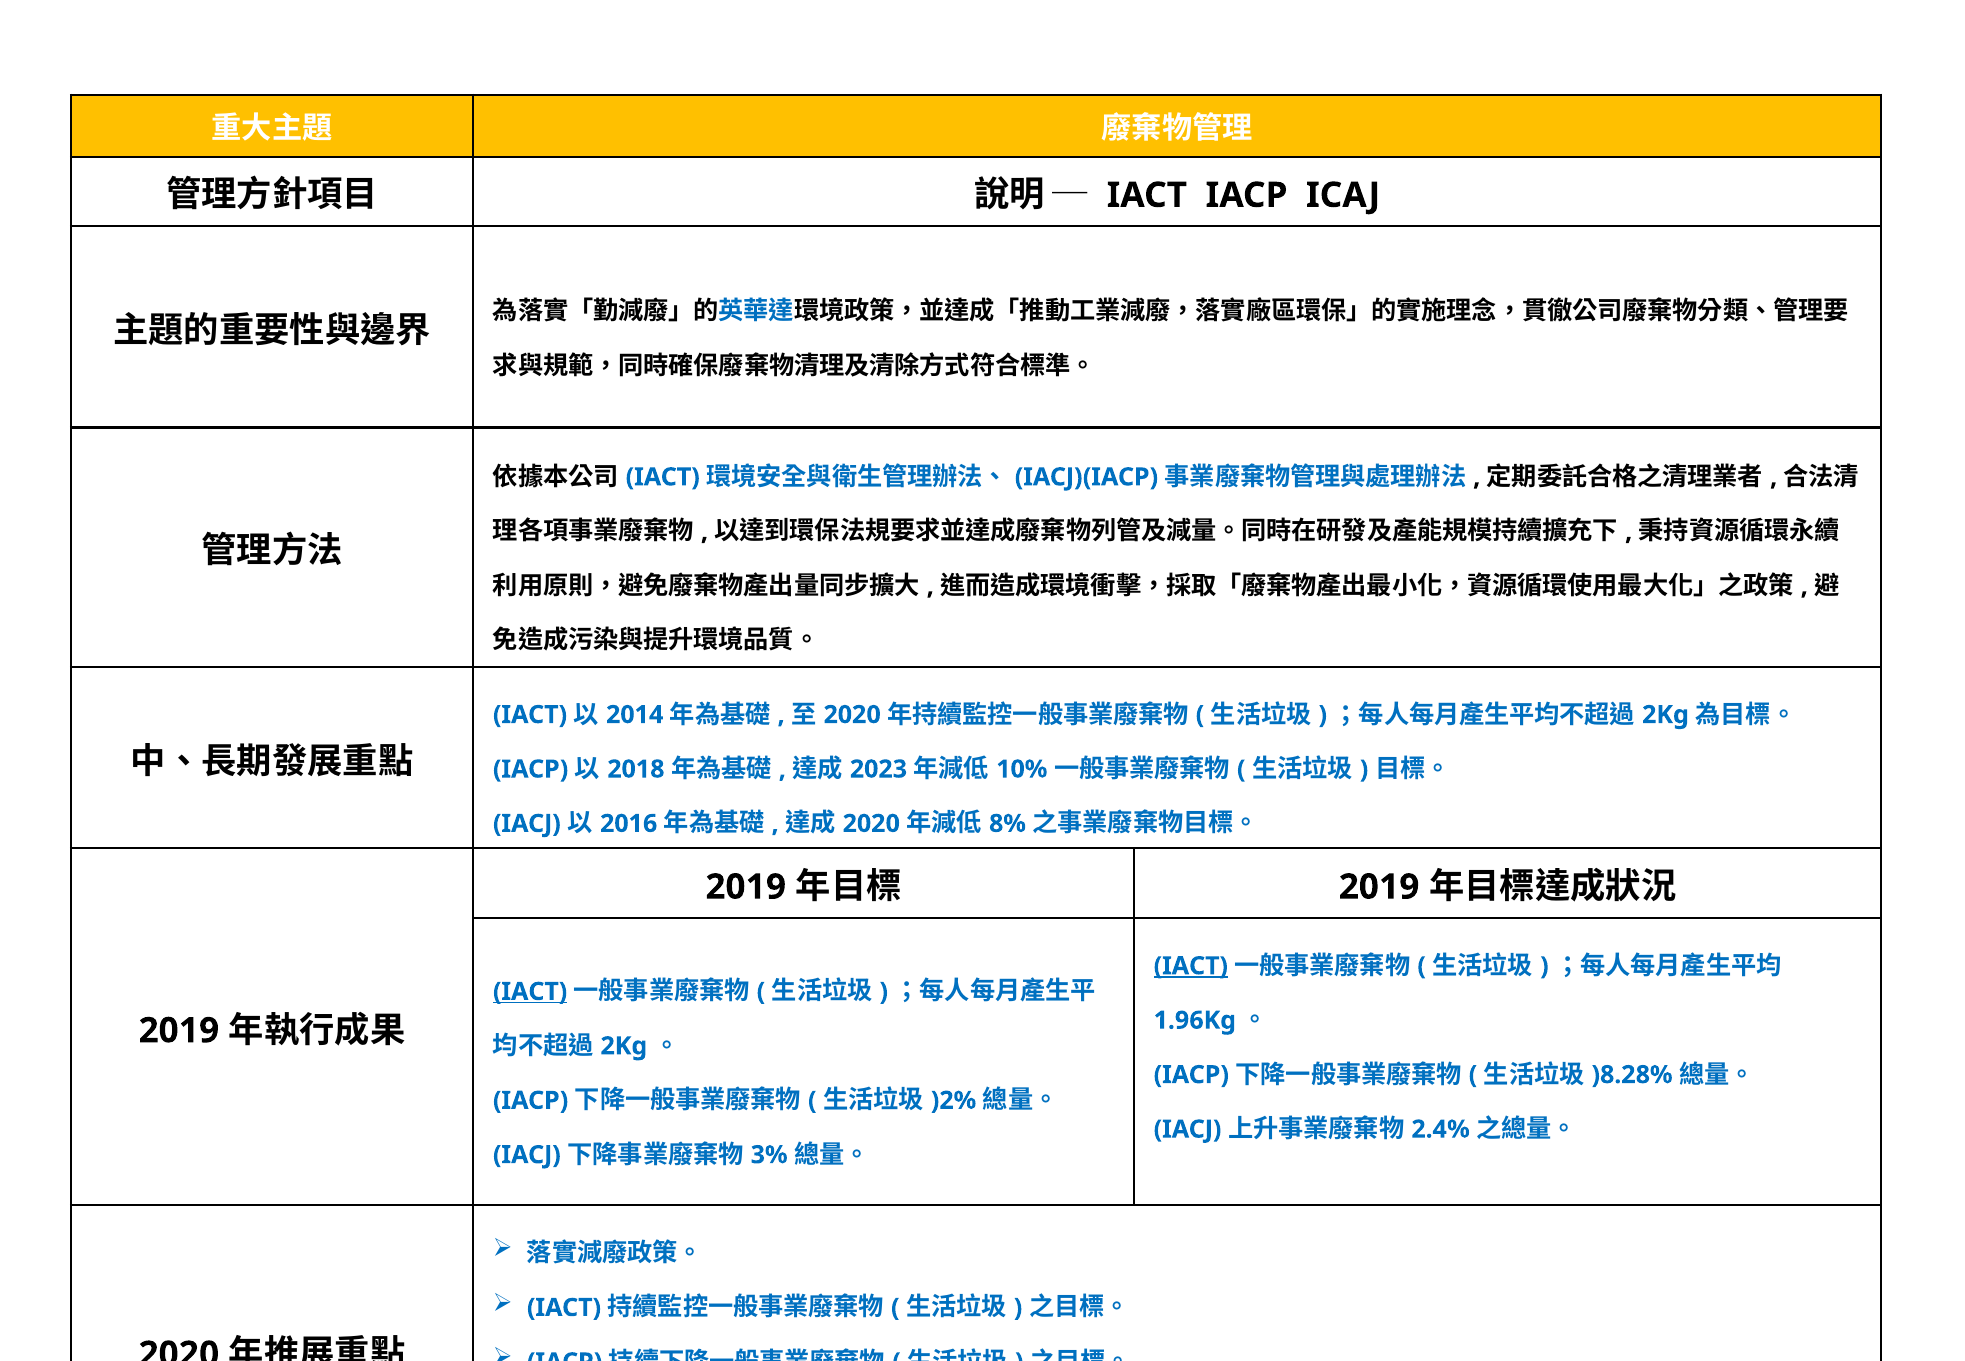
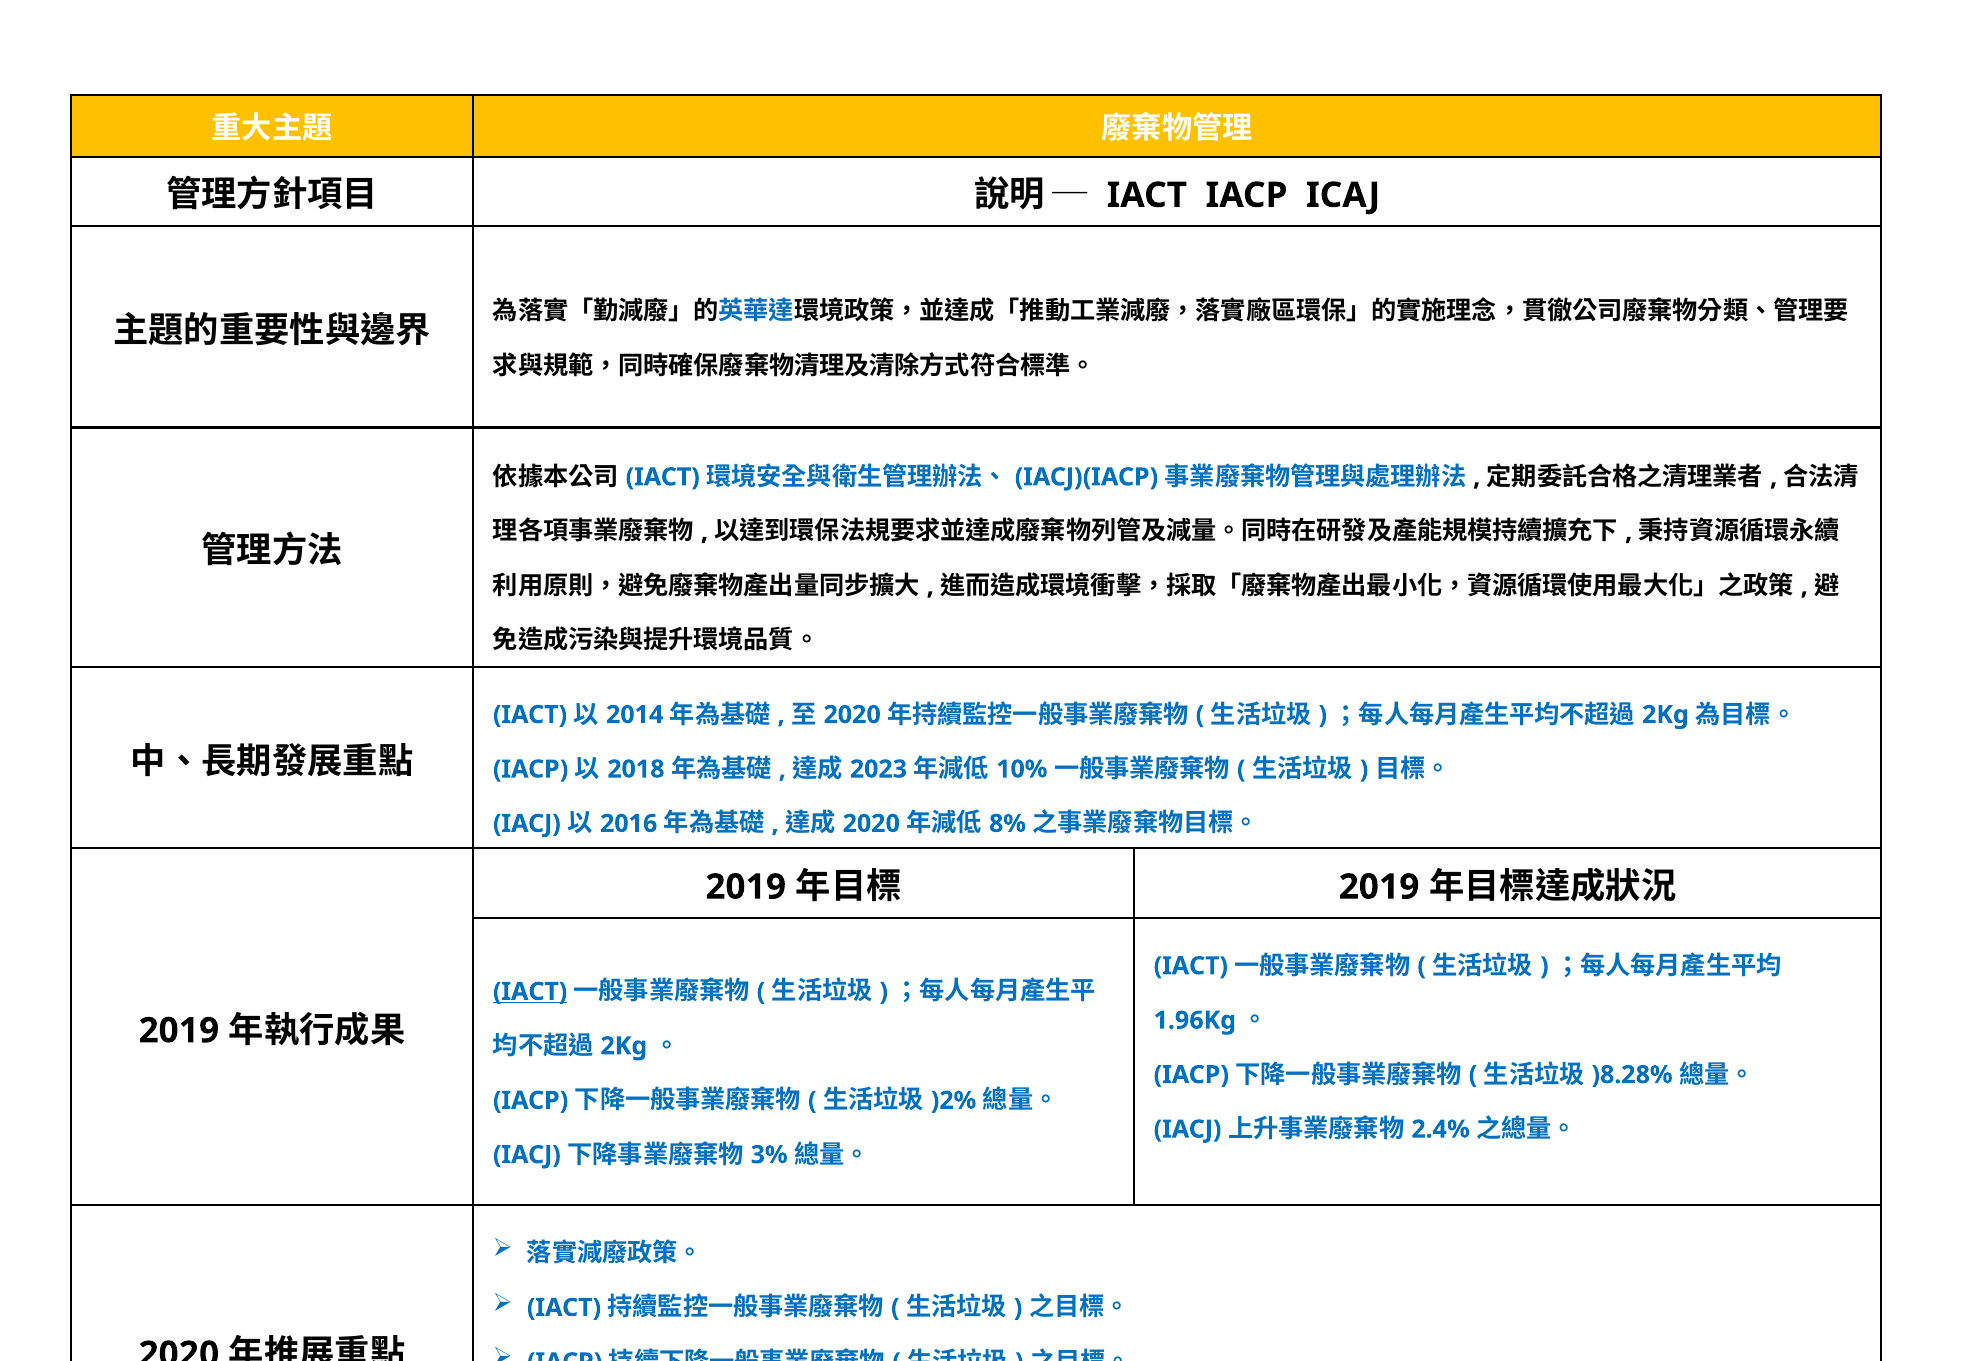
IACT underline: present -> none (1191, 966)
